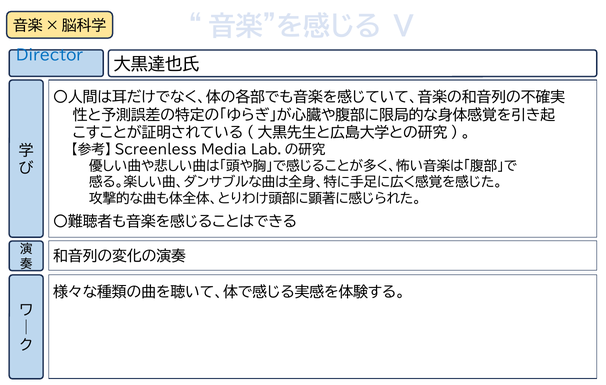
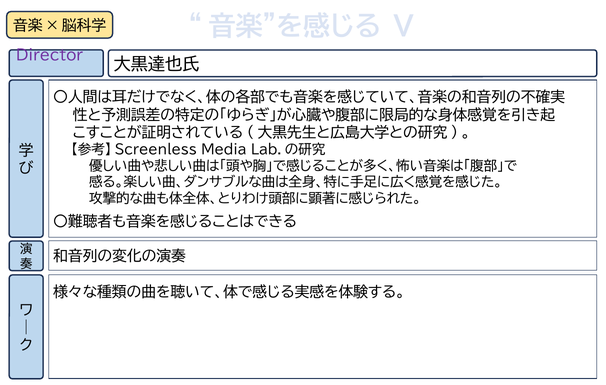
Director colour: blue -> purple (50, 55)
